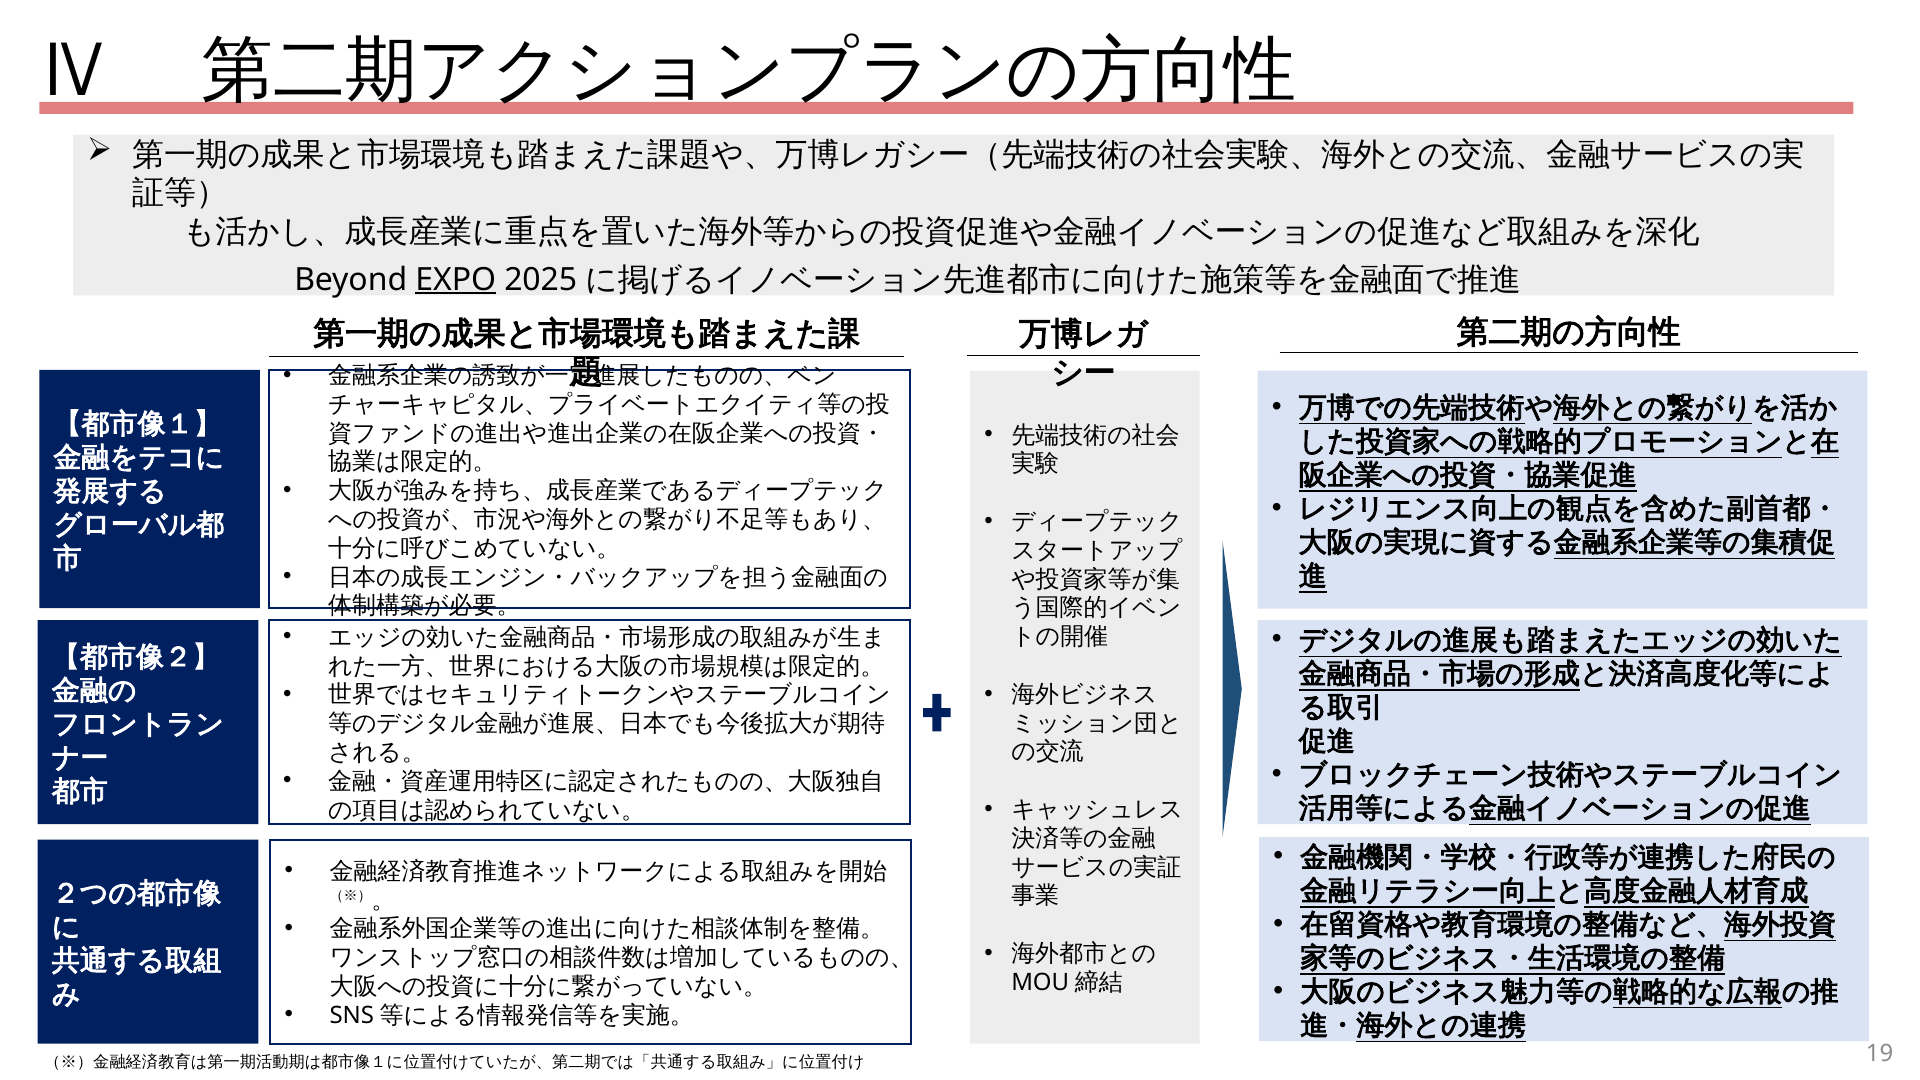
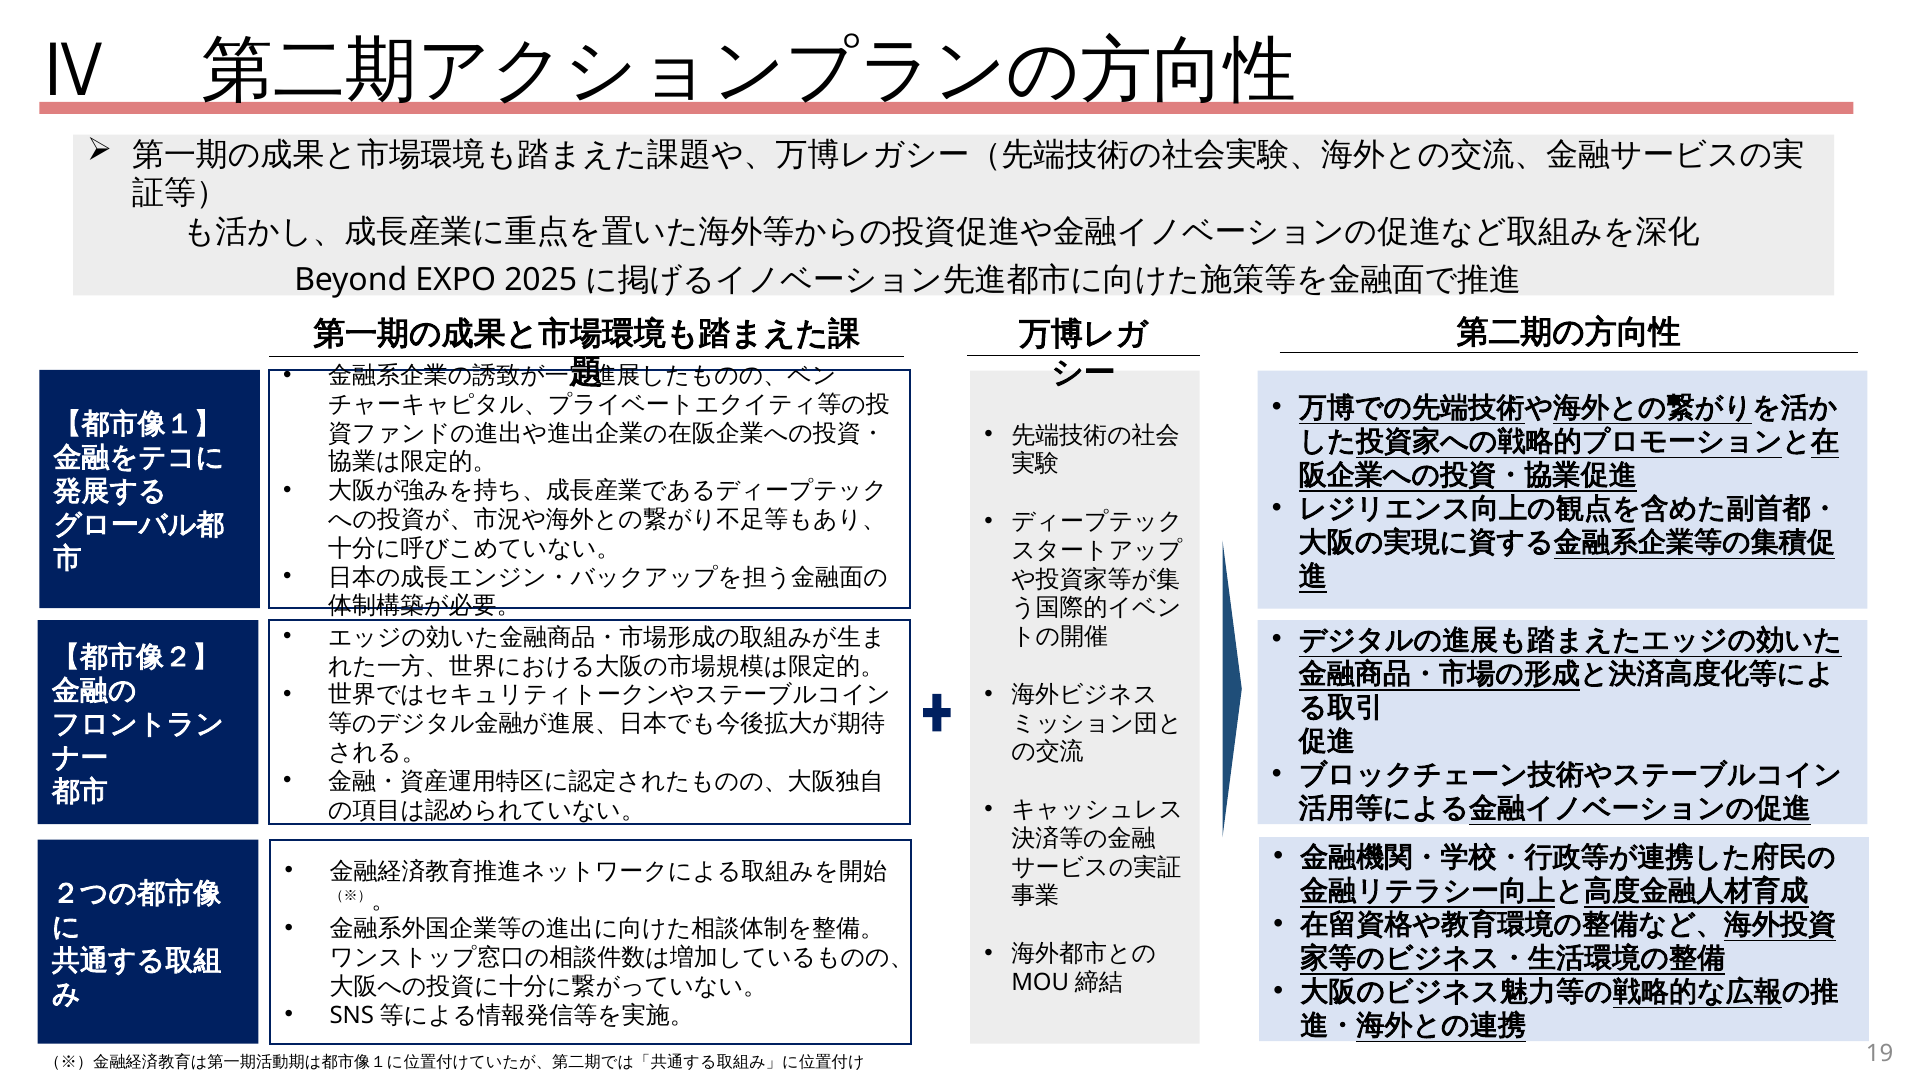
EXPO underline: present -> none (456, 280)
